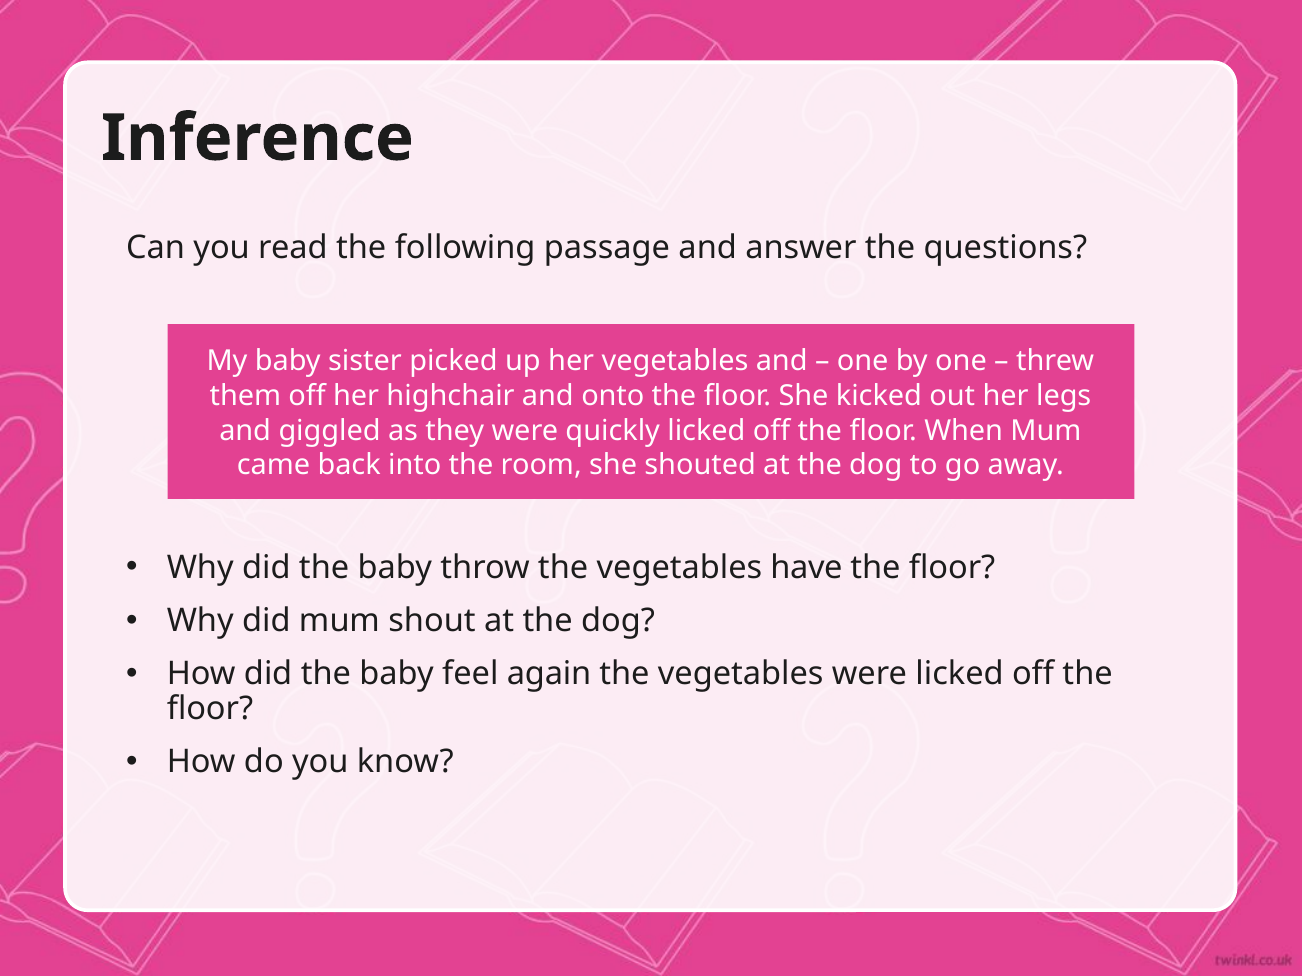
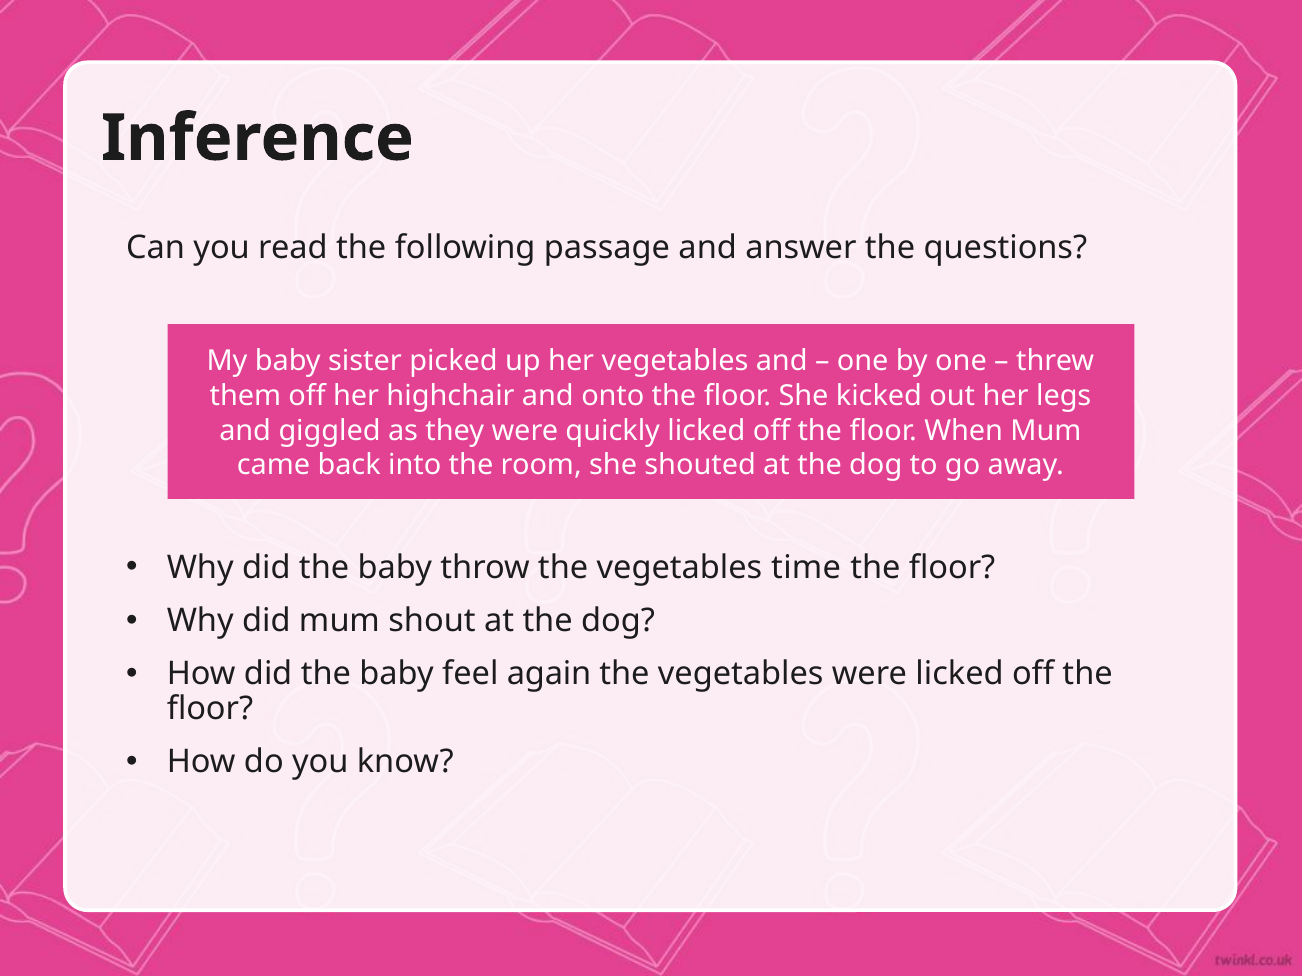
have: have -> time (806, 568)
